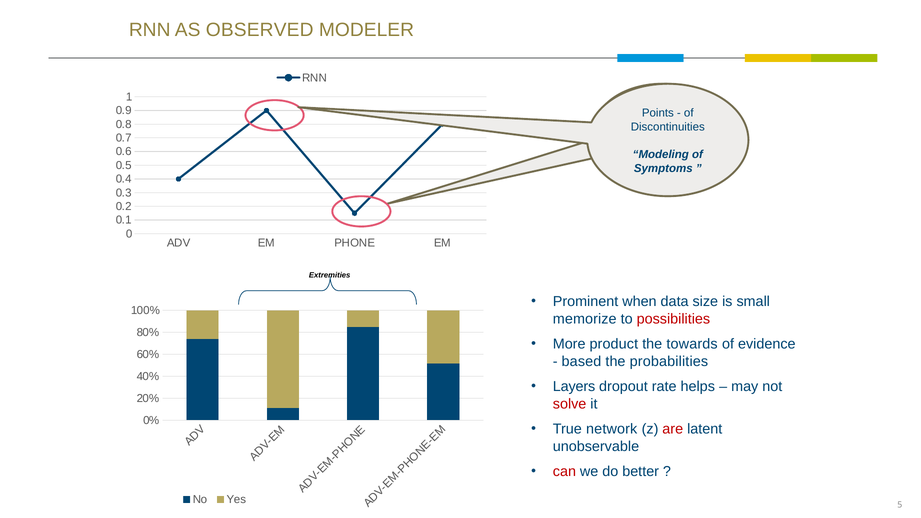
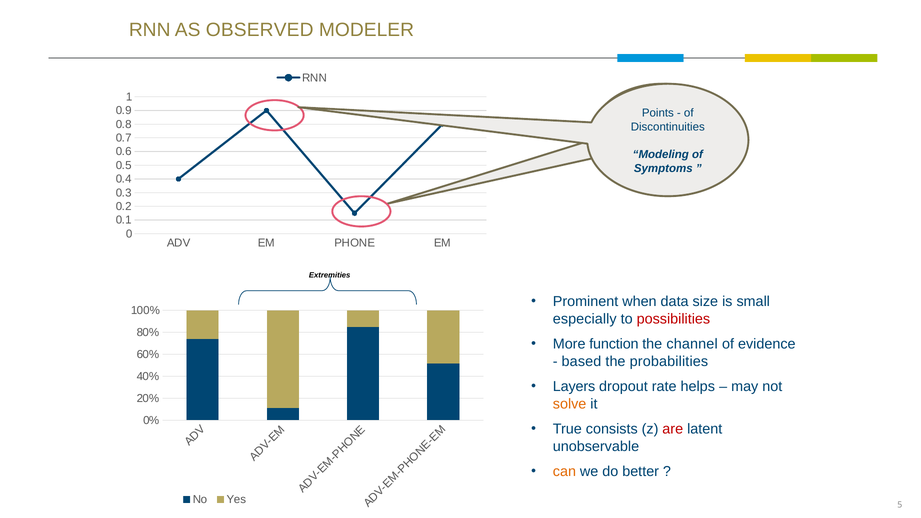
memorize: memorize -> especially (585, 319)
product: product -> function (614, 344)
towards: towards -> channel (692, 344)
solve colour: red -> orange (570, 404)
network: network -> consists (612, 429)
can colour: red -> orange (564, 471)
